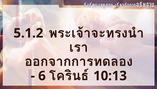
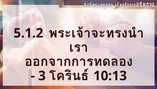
6: 6 -> 3 (42, 75)
